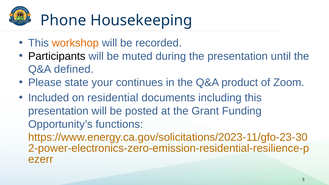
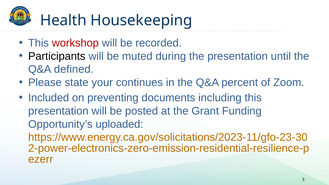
Phone: Phone -> Health (63, 20)
workshop colour: orange -> red (75, 43)
product: product -> percent (240, 83)
residential: residential -> preventing (113, 98)
functions: functions -> uploaded (119, 124)
